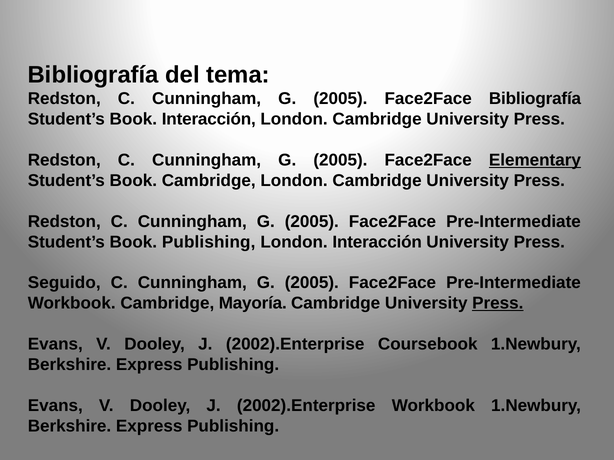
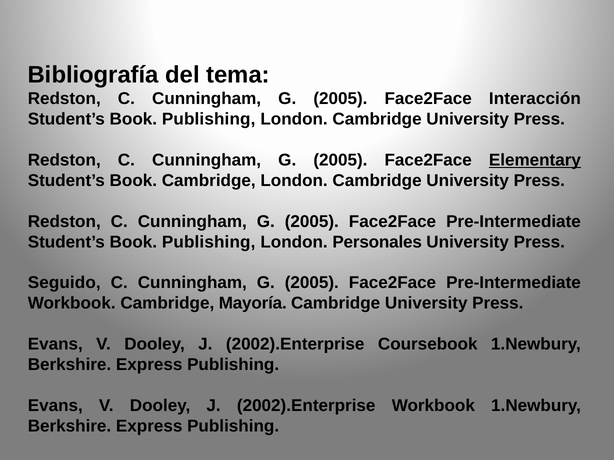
Face2Face Bibliografía: Bibliografía -> Interacción (535, 99)
Interacción: Interacción -> Publishing (209, 119)
London Interacción: Interacción -> Personales (377, 242)
Press underline: present -> none (498, 304)
